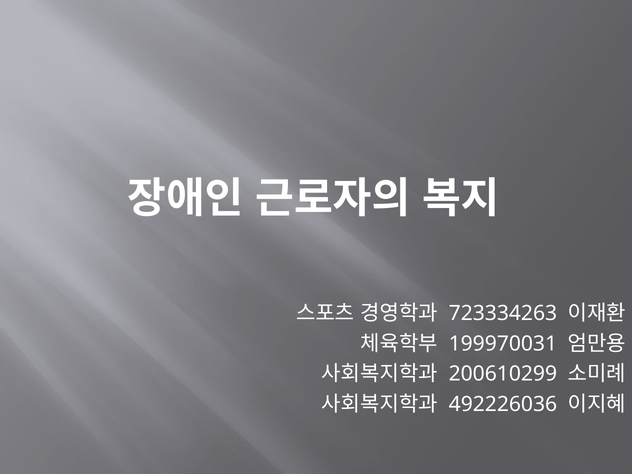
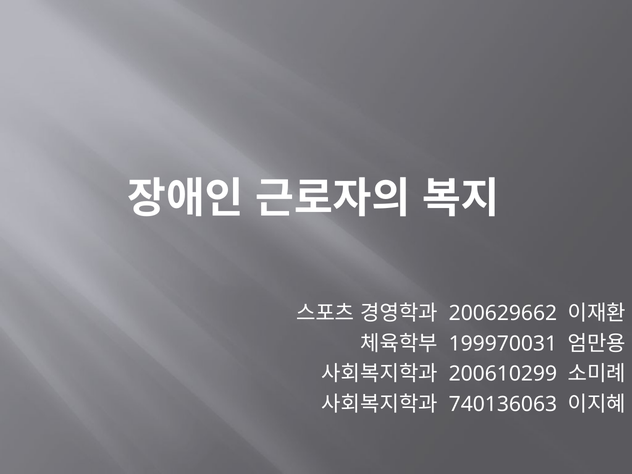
723334263: 723334263 -> 200629662 (503, 313)
492226036: 492226036 -> 740136063 (503, 404)
